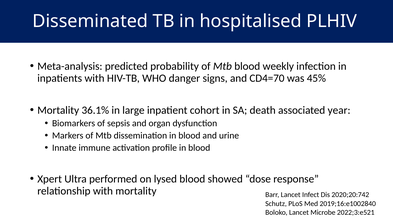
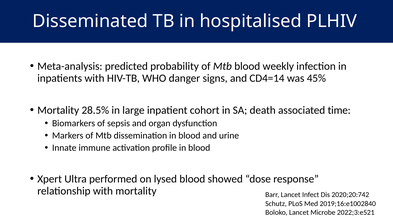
CD4=70: CD4=70 -> CD4=14 (267, 78)
36.1%: 36.1% -> 28.5% (95, 110)
year: year -> time (339, 110)
